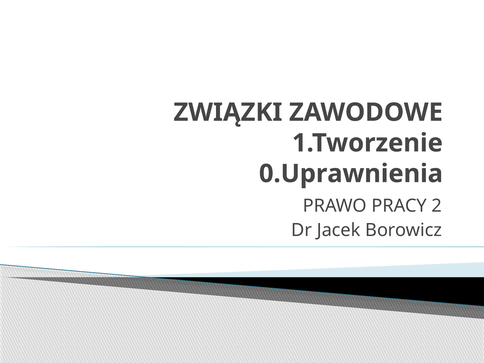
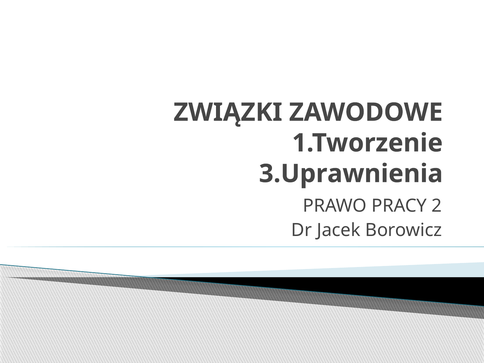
0.Uprawnienia: 0.Uprawnienia -> 3.Uprawnienia (351, 174)
